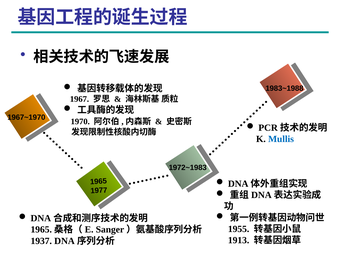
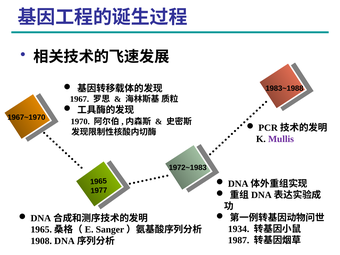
Mullis colour: blue -> purple (281, 139)
1955: 1955 -> 1934 (239, 229)
1913: 1913 -> 1987 (239, 240)
1937: 1937 -> 1908 (41, 241)
